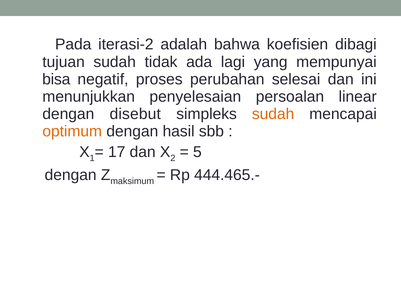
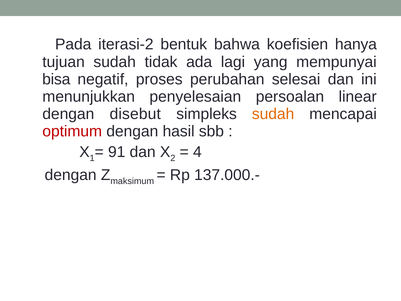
adalah: adalah -> bentuk (184, 44)
dibagi: dibagi -> hanya (356, 44)
optimum colour: orange -> red (72, 131)
17: 17 -> 91 (117, 152)
5: 5 -> 4 (197, 152)
444.465.-: 444.465.- -> 137.000.- (227, 175)
